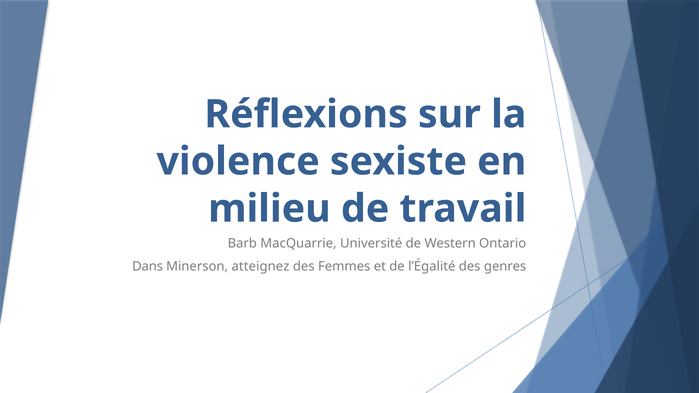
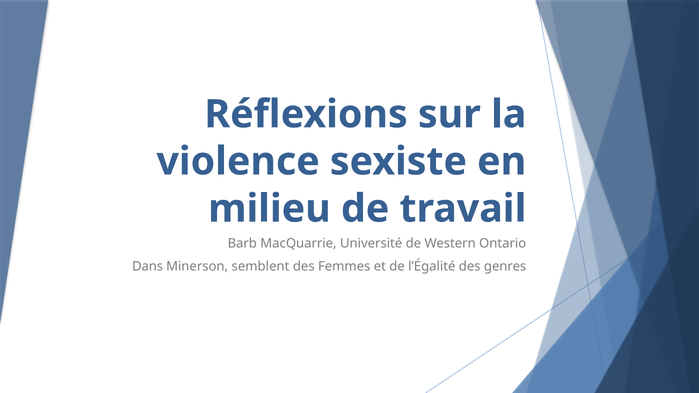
atteignez: atteignez -> semblent (261, 267)
